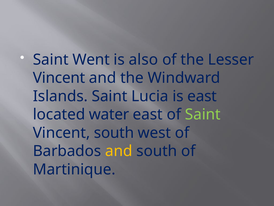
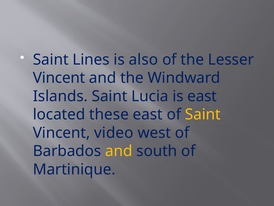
Went: Went -> Lines (91, 59)
water: water -> these (109, 114)
Saint colour: light green -> yellow (203, 114)
Vincent south: south -> video (114, 132)
